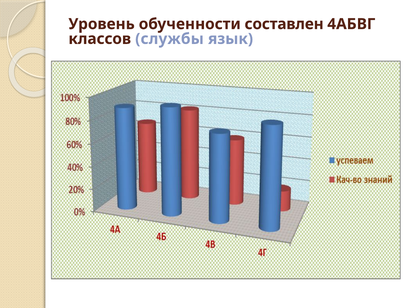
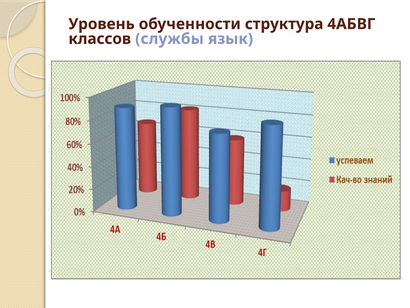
составлен: составлен -> структура (284, 24)
